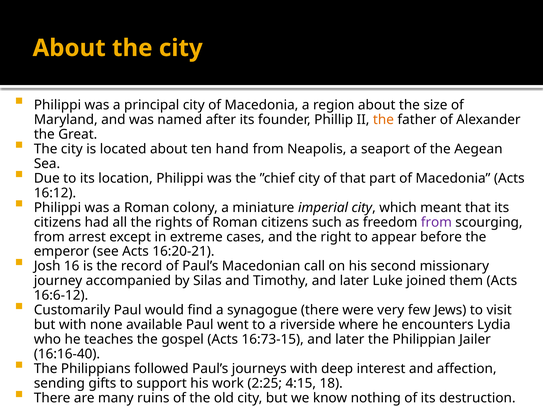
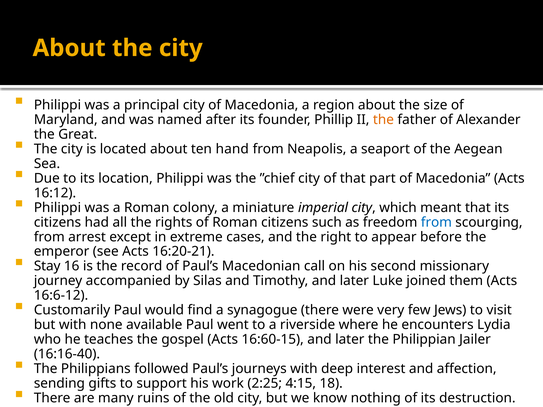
from colour: purple -> blue (436, 222)
Josh: Josh -> Stay (47, 266)
16:73-15: 16:73-15 -> 16:60-15 (273, 340)
